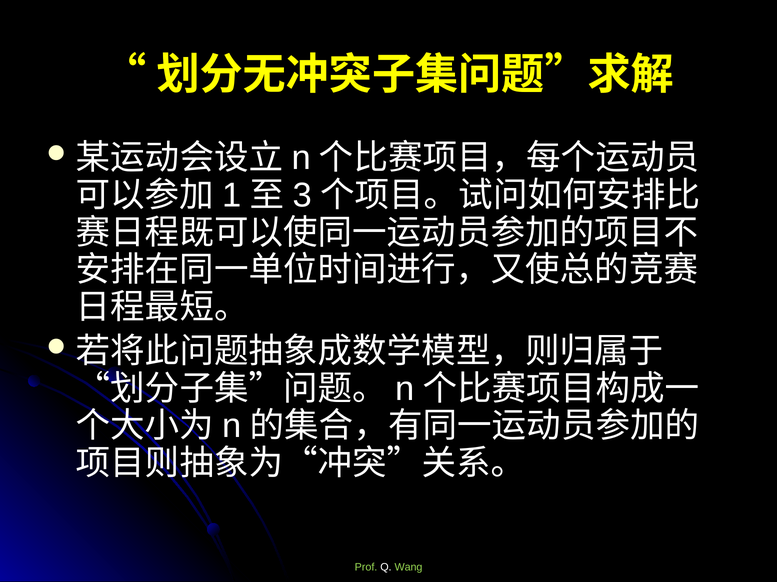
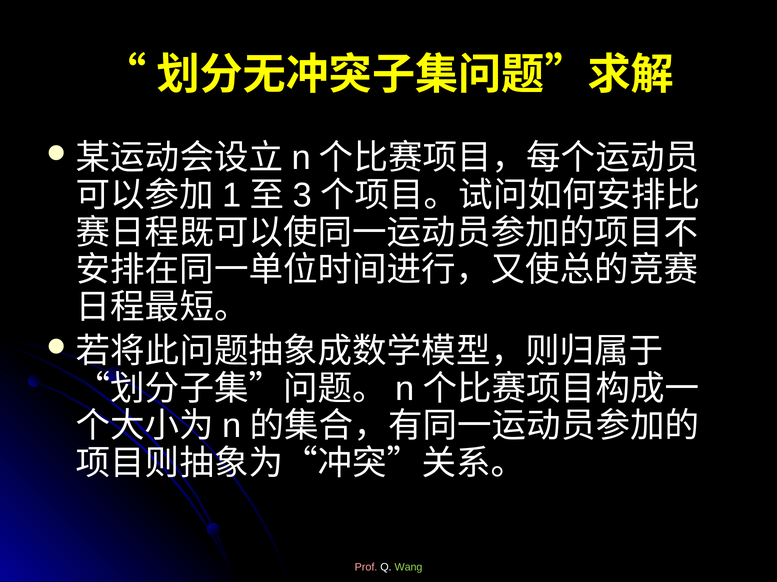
Prof colour: light green -> pink (366, 568)
